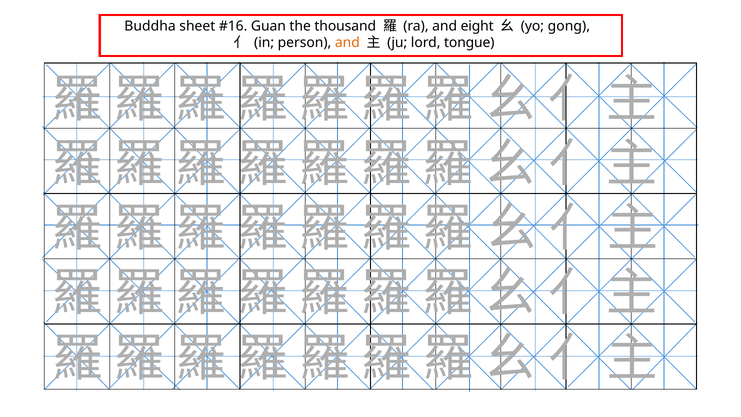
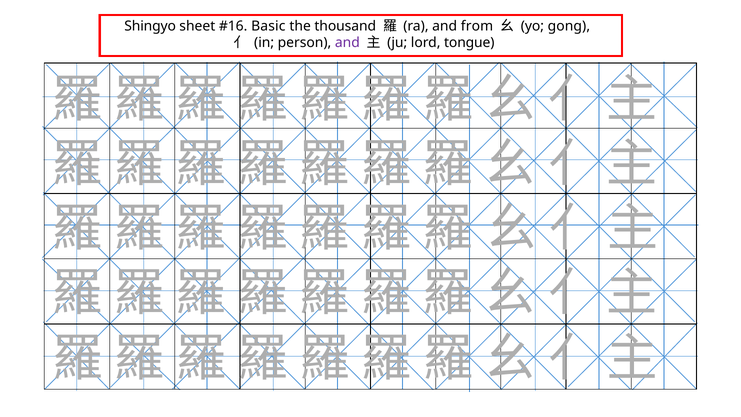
Buddha: Buddha -> Shingyo (150, 26)
Guan: Guan -> Basic (268, 26)
eight: eight -> from (477, 26)
and colour: orange -> purple (347, 43)
